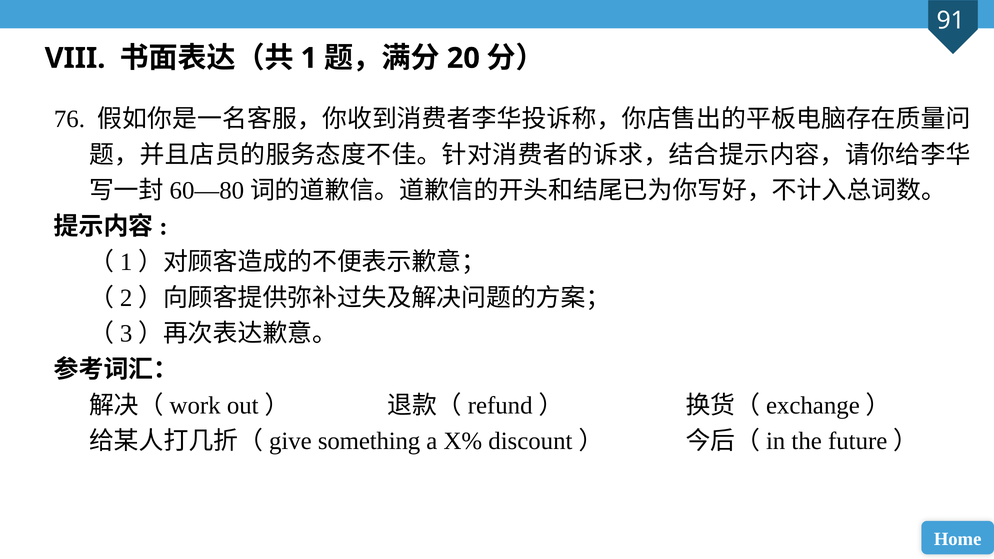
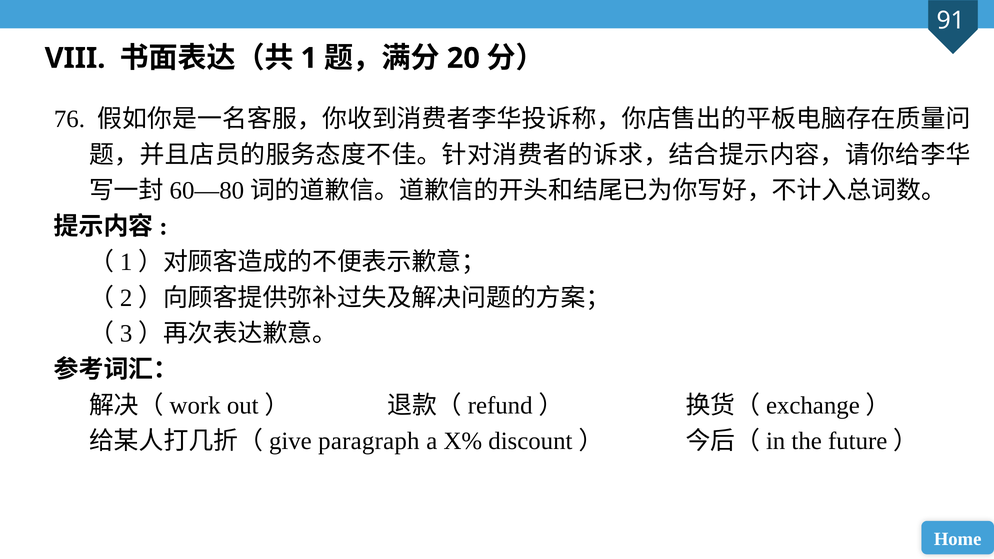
something: something -> paragraph (369, 441)
